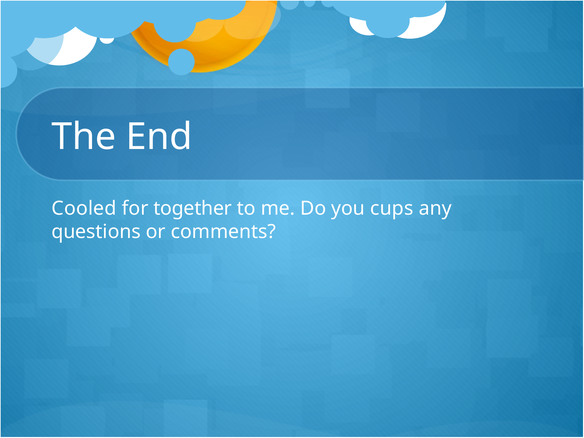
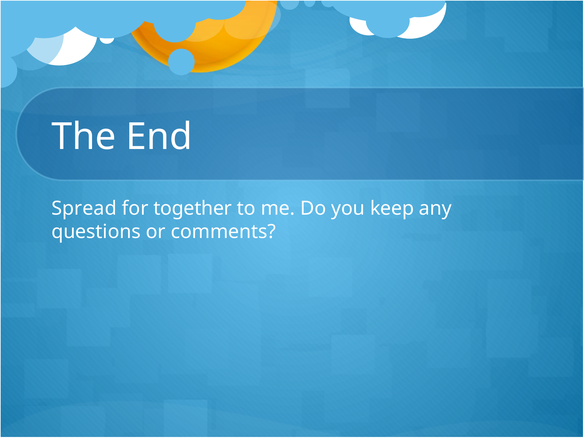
Cooled: Cooled -> Spread (84, 208)
cups: cups -> keep (392, 208)
